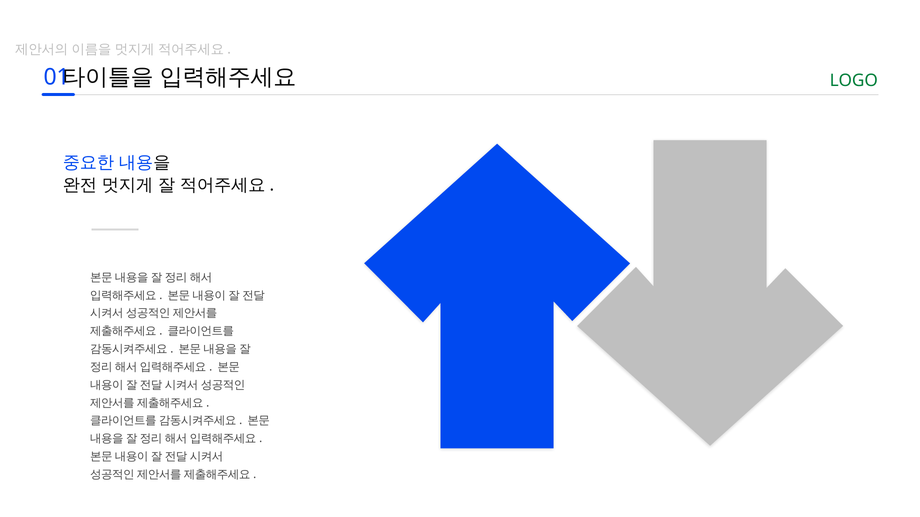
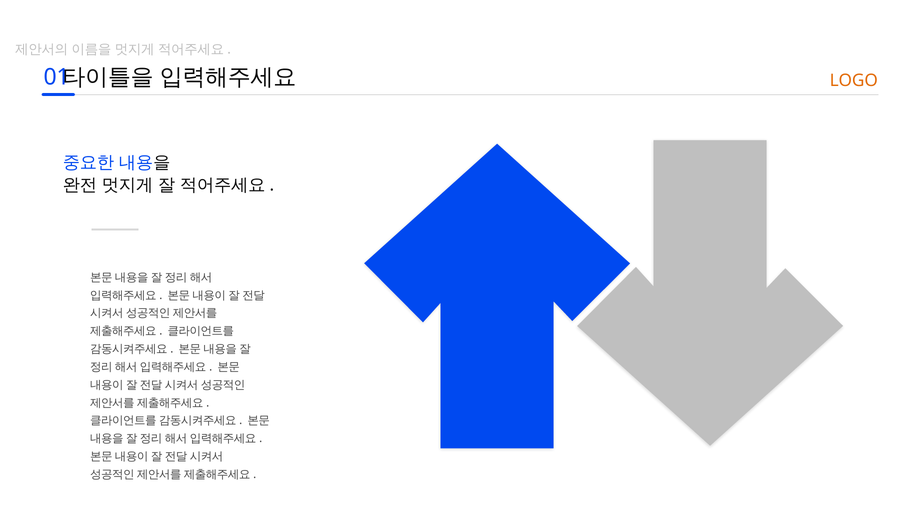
LOGO colour: green -> orange (854, 81)
